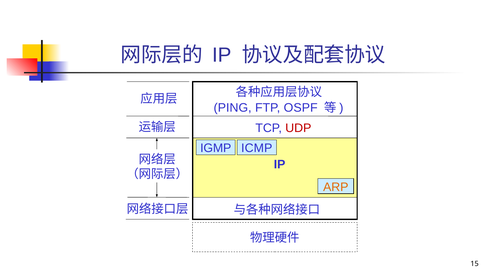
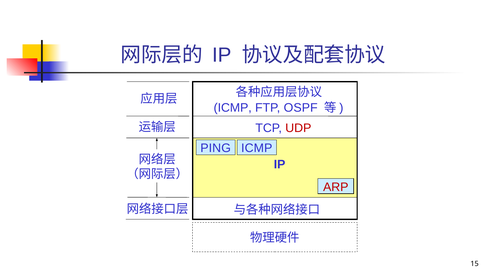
PING: PING -> ICMP (233, 108)
IGMP: IGMP -> PING (216, 148)
ARP colour: orange -> red (336, 187)
